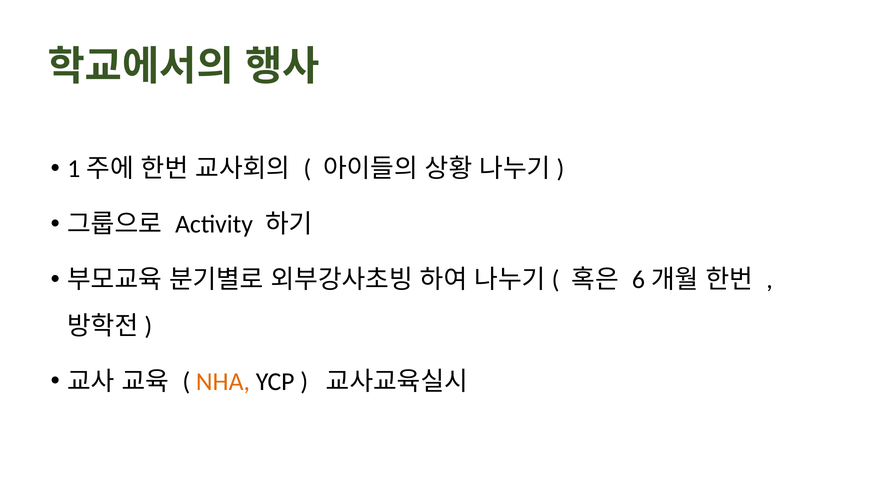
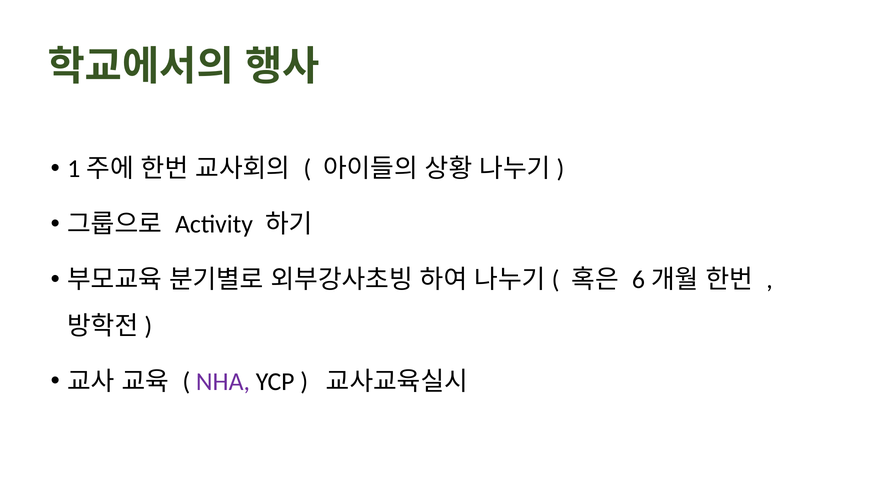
NHA colour: orange -> purple (223, 381)
